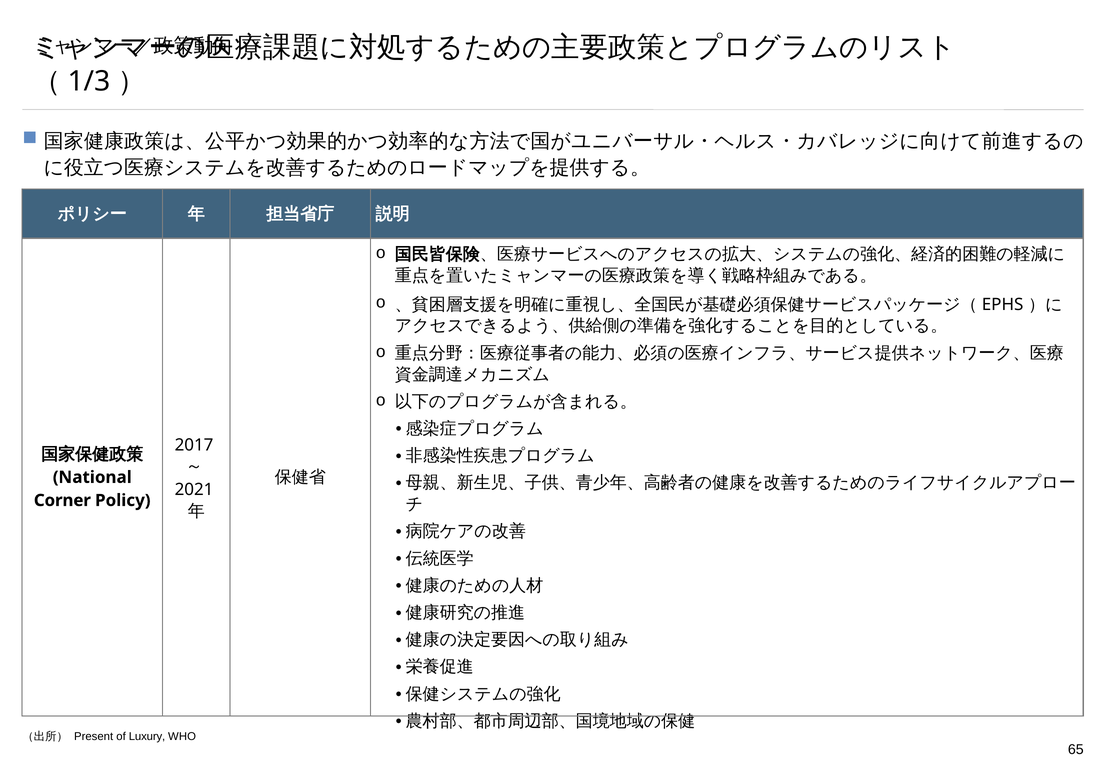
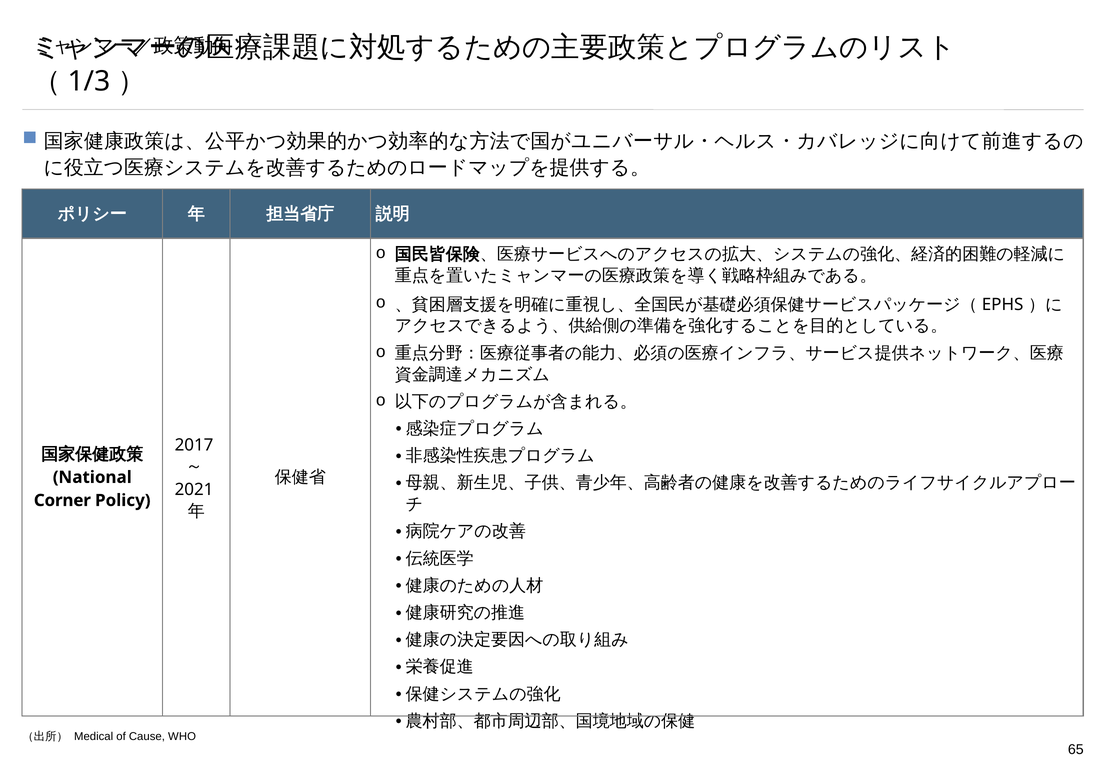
Present: Present -> Medical (94, 736)
Luxury: Luxury -> Cause (147, 736)
